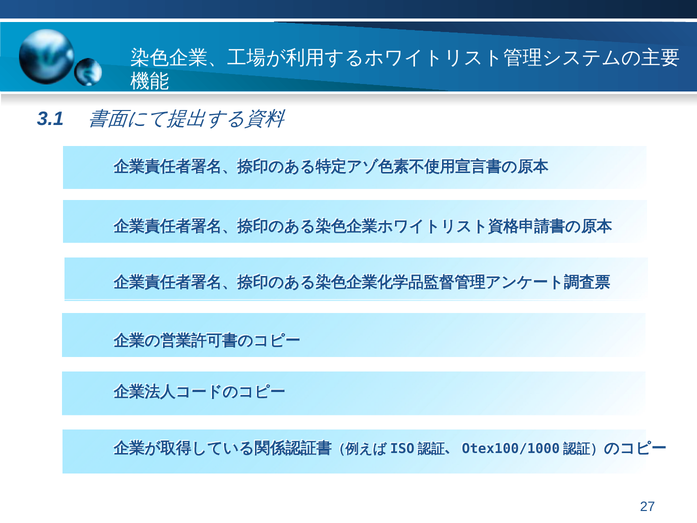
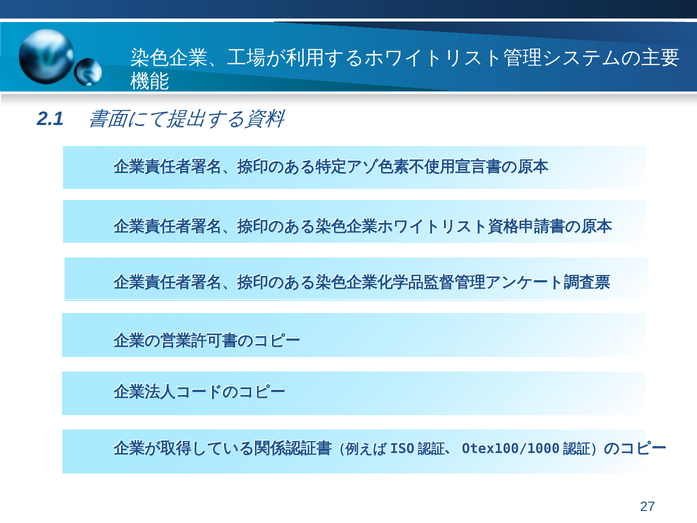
3.1: 3.1 -> 2.1 (50, 119)
